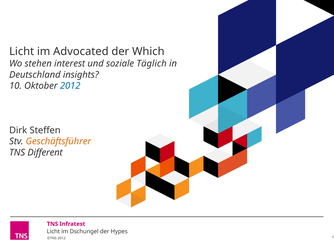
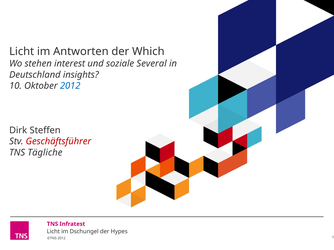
Advocated: Advocated -> Antworten (81, 52)
Täglich: Täglich -> Several (152, 64)
Geschäftsführer colour: orange -> red (58, 142)
Different: Different -> Tägliche (45, 153)
